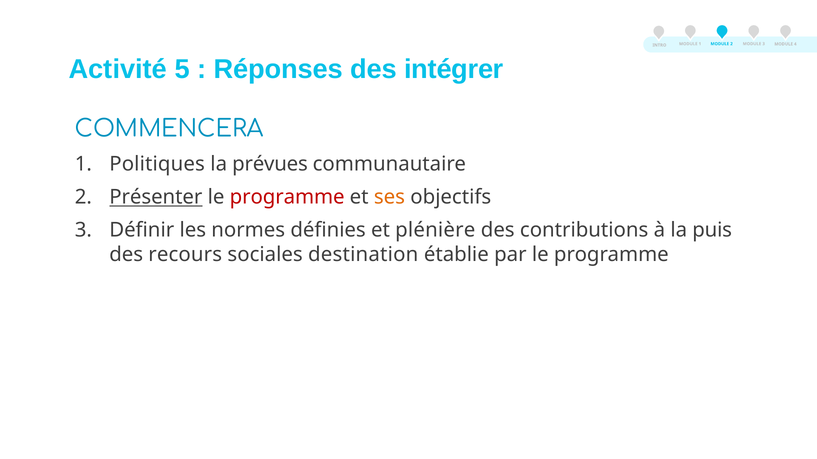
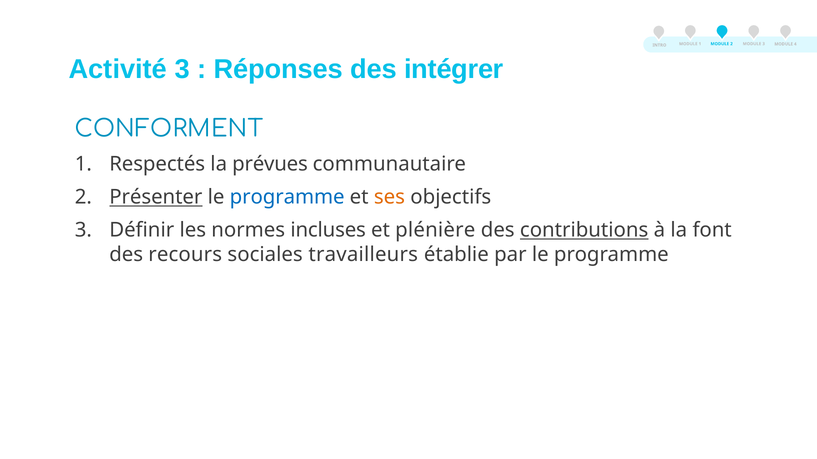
Activité 5: 5 -> 3 (182, 69)
COMMENCERA: COMMENCERA -> CONFORMENT (169, 129)
Politiques: Politiques -> Respectés (157, 164)
programme colour: red -> blue (287, 197)
définies: définies -> incluses (328, 230)
contributions underline: none -> present (584, 230)
puis: puis -> font (712, 230)
destination: destination -> travailleurs (363, 255)
